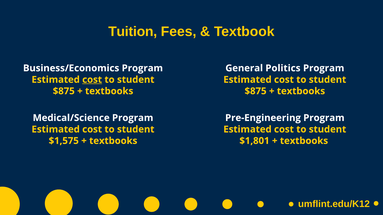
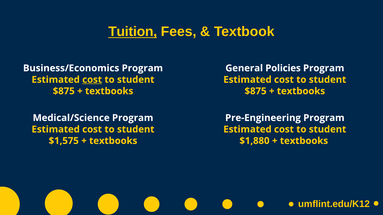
Tuition underline: none -> present (133, 32)
Politics: Politics -> Policies (283, 68)
$1,801: $1,801 -> $1,880 (254, 141)
